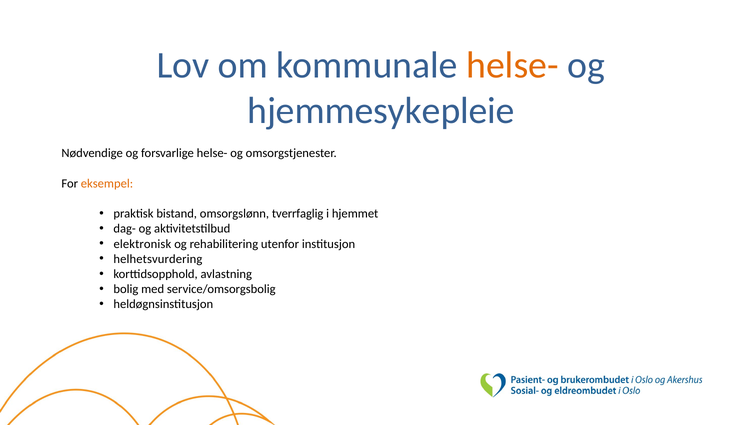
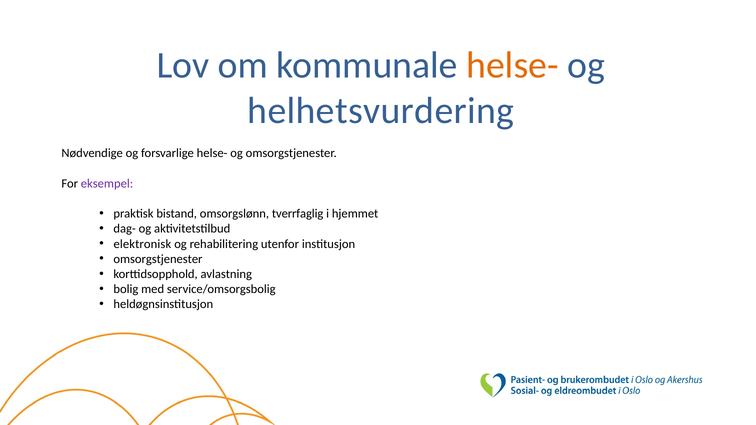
hjemmesykepleie: hjemmesykepleie -> helhetsvurdering (381, 111)
eksempel colour: orange -> purple (107, 184)
helhetsvurdering: helhetsvurdering -> omsorgstjenester (158, 259)
